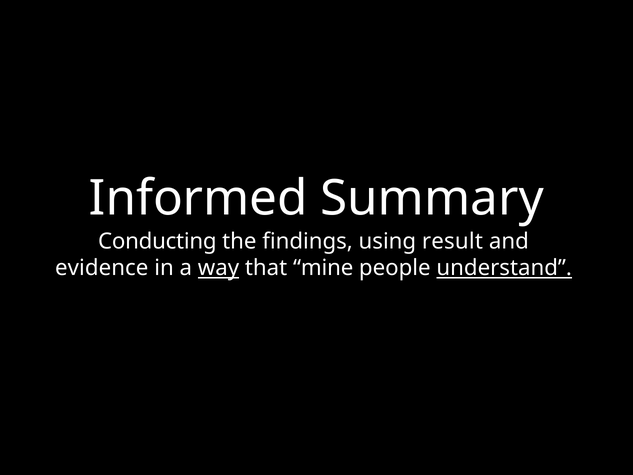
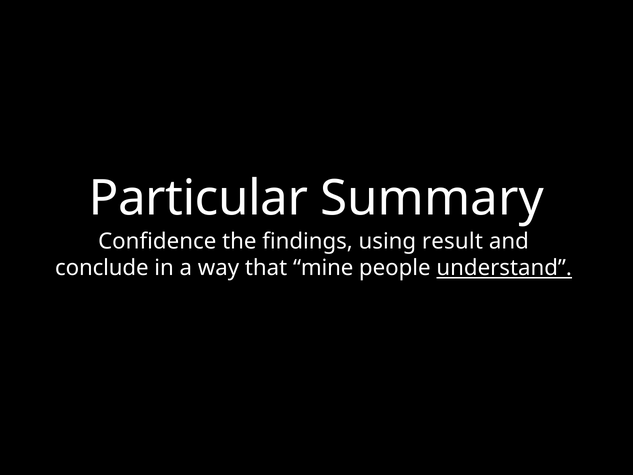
Informed: Informed -> Particular (198, 199)
Conducting: Conducting -> Confidence (157, 241)
evidence: evidence -> conclude (102, 268)
way underline: present -> none (218, 268)
